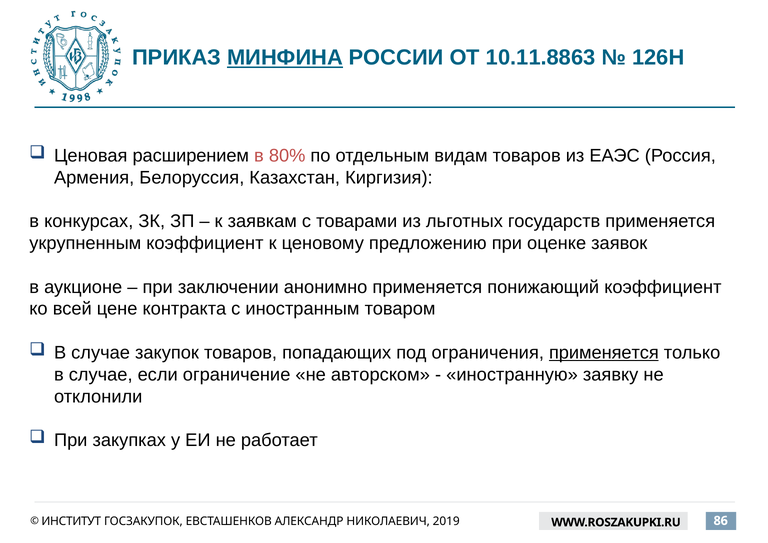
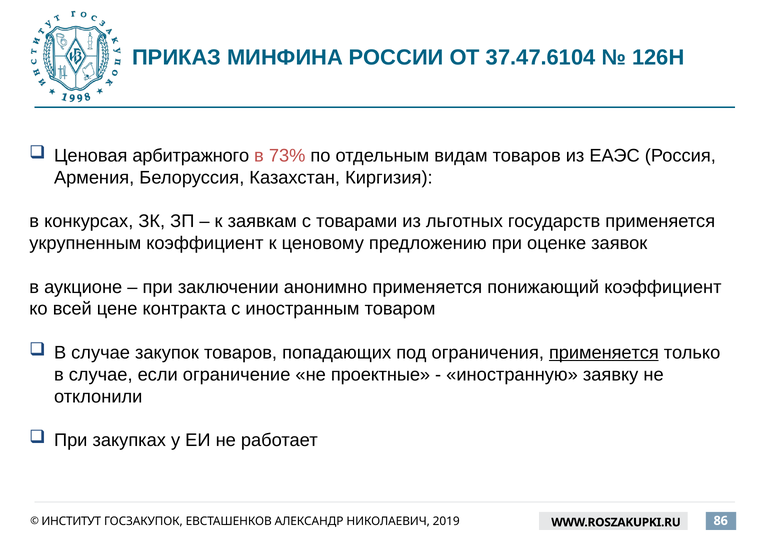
МИНФИНА underline: present -> none (285, 58)
10.11.8863: 10.11.8863 -> 37.47.6104 (541, 58)
расширением: расширением -> арбитражного (191, 156)
80%: 80% -> 73% (287, 156)
авторском: авторском -> проектные (381, 375)
